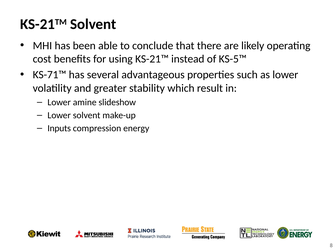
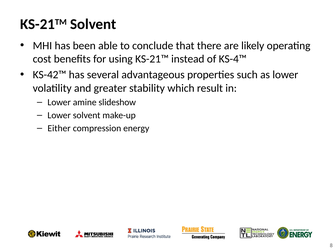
KS-5™: KS-5™ -> KS-4™ (233, 59)
KS-71™: KS-71™ -> KS-42™ (50, 75)
Inputs: Inputs -> Either (59, 128)
